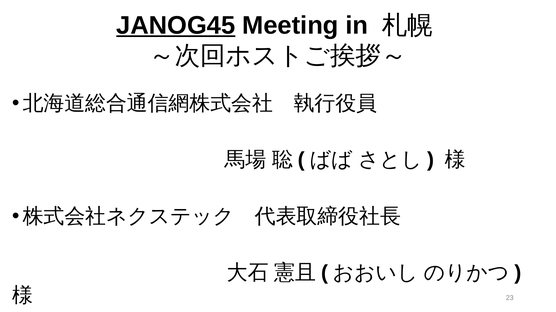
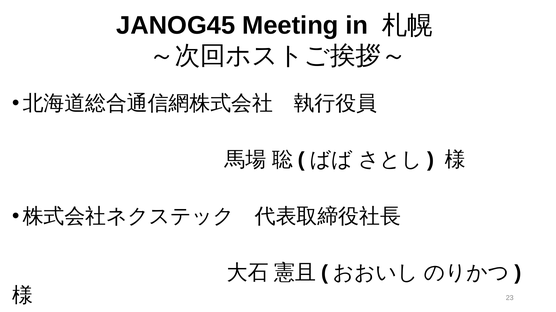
JANOG45 underline: present -> none (176, 25)
